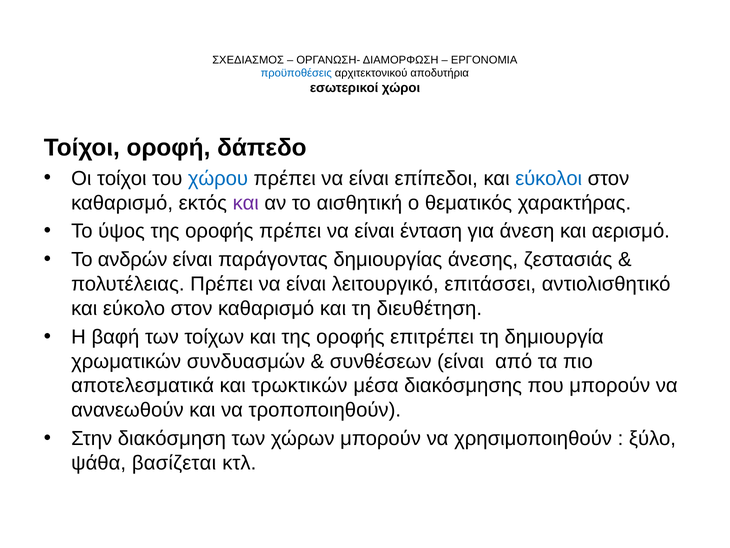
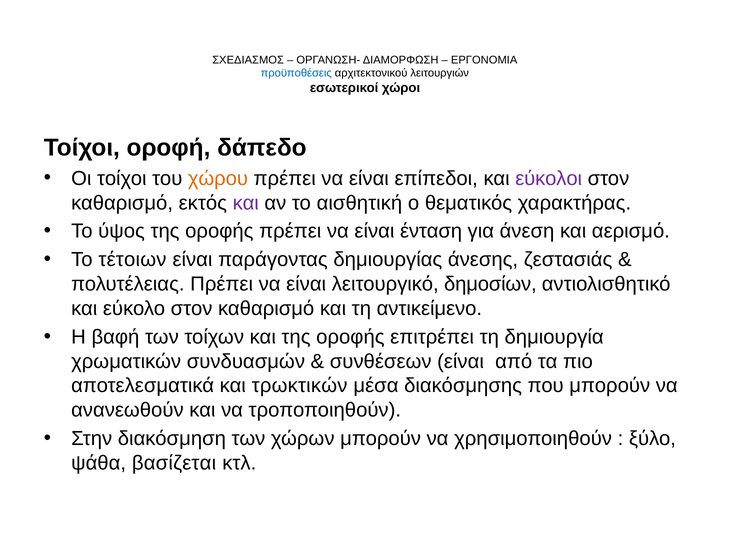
αποδυτήρια: αποδυτήρια -> λειτουργιών (440, 73)
χώρου colour: blue -> orange (218, 178)
εύκολοι colour: blue -> purple (549, 178)
ανδρών: ανδρών -> τέτοιων (132, 259)
επιτάσσει: επιτάσσει -> δημοσίων (490, 284)
διευθέτηση: διευθέτηση -> αντικείμενο (429, 308)
